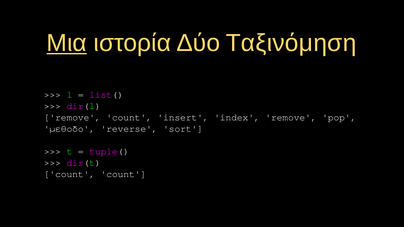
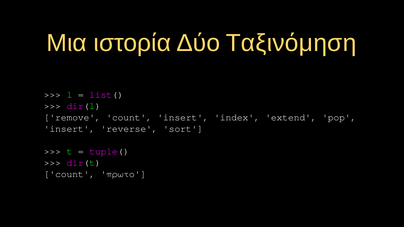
Μια underline: present -> none (67, 43)
index remove: remove -> extend (291, 117)
μέθοδο: μέθοδο -> insert (69, 129)
count count: count -> πρώτο (123, 174)
